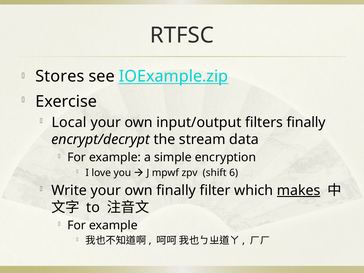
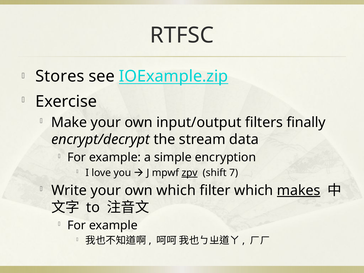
Local: Local -> Make (69, 122)
zpv underline: none -> present (189, 173)
6: 6 -> 7 (234, 173)
own finally: finally -> which (176, 190)
